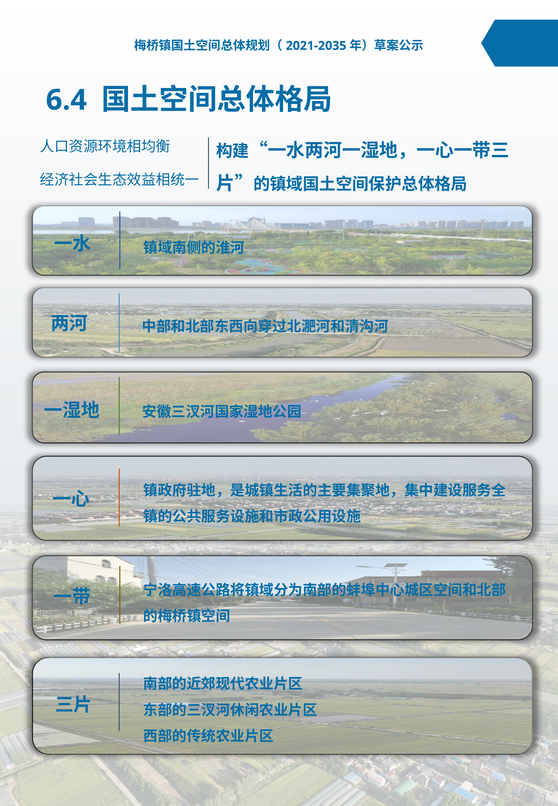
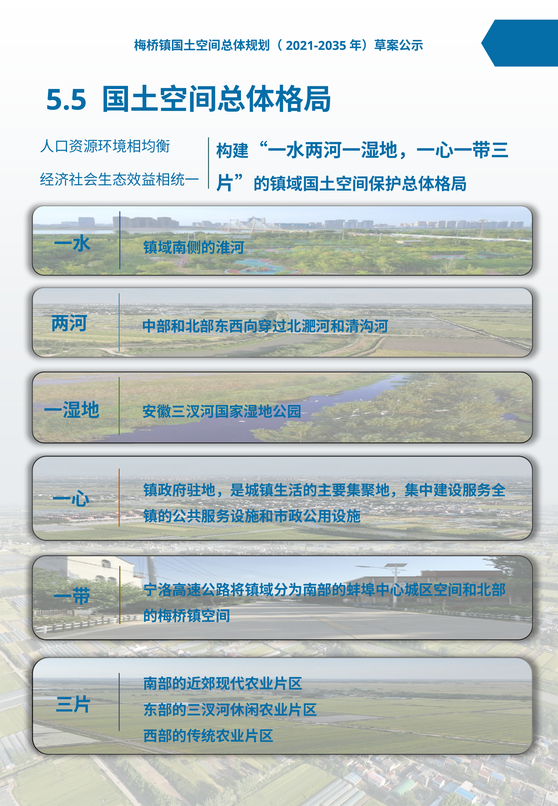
6.4: 6.4 -> 5.5 (66, 100)
